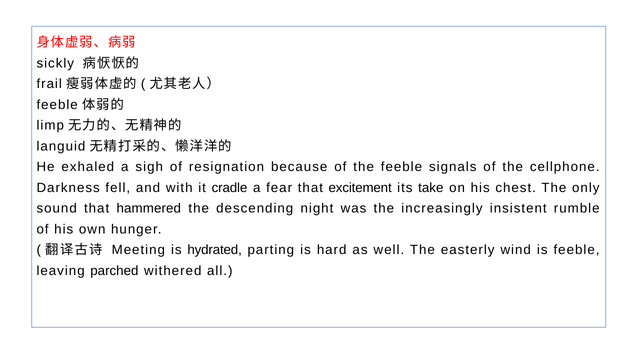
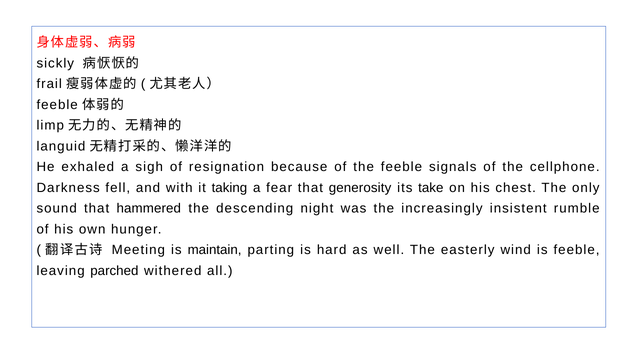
cradle: cradle -> taking (229, 188)
excitement: excitement -> generosity (360, 188)
hydrated: hydrated -> maintain (215, 250)
